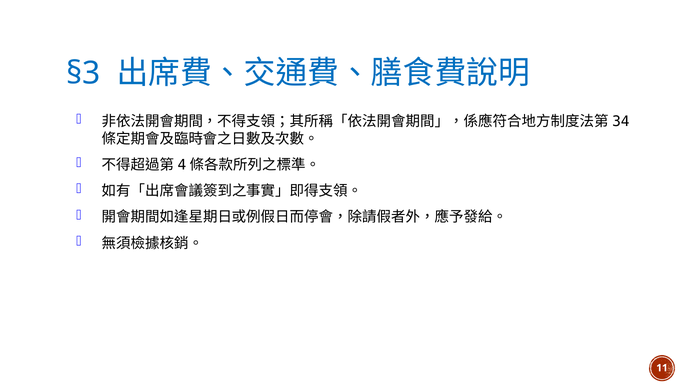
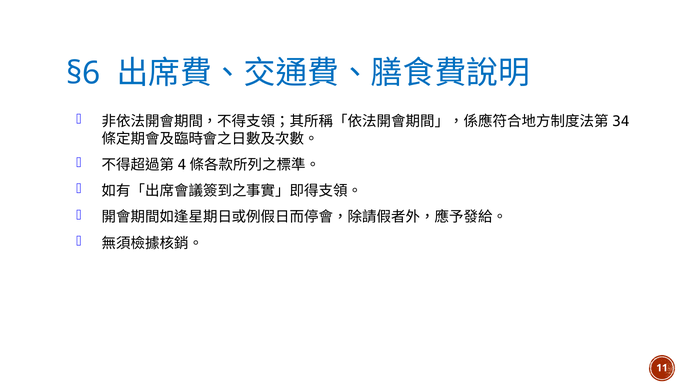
§3: §3 -> §6 (83, 73)
